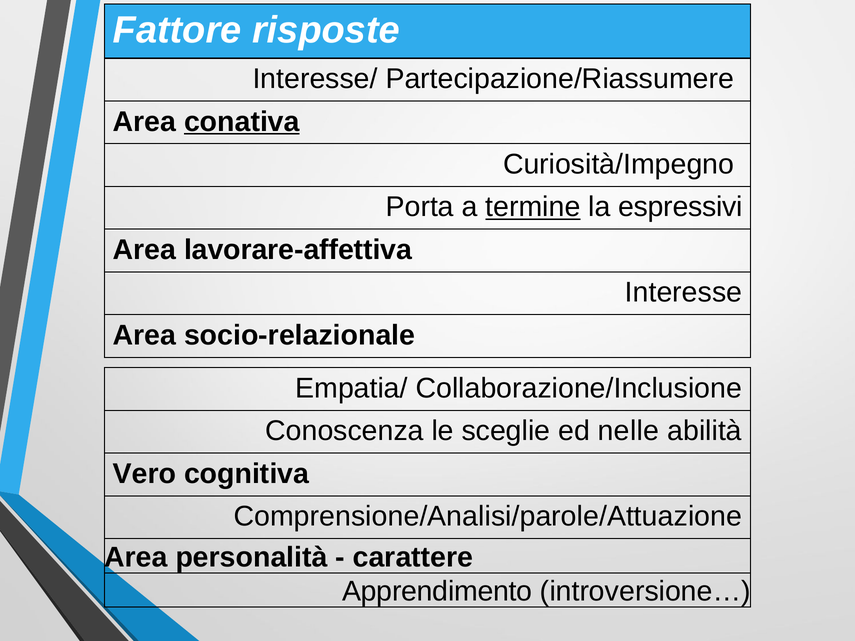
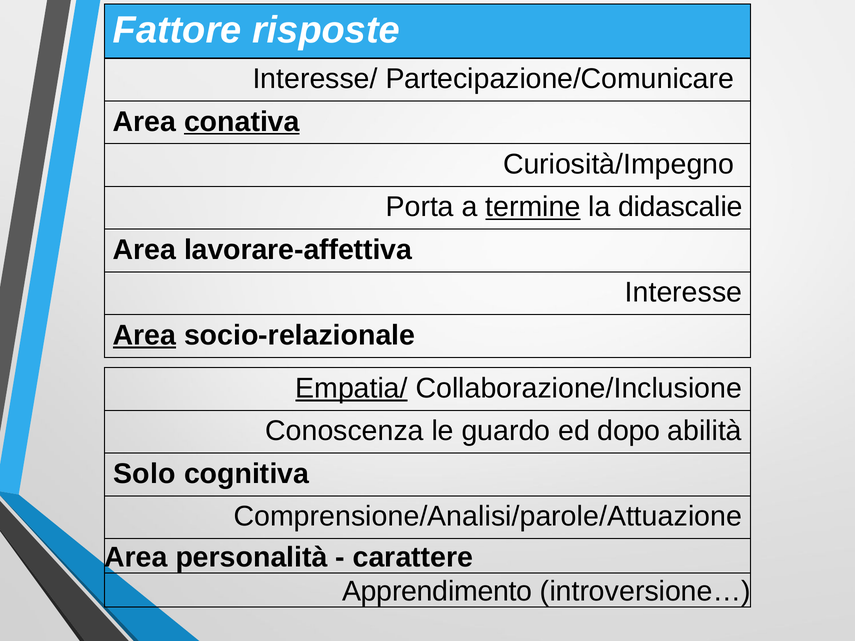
Partecipazione/Riassumere: Partecipazione/Riassumere -> Partecipazione/Comunicare (560, 79)
espressivi: espressivi -> didascalie (680, 207)
Area underline: none -> present (145, 335)
Empatia/ underline: none -> present (352, 388)
sceglie: sceglie -> guardo (506, 431)
nelle: nelle -> dopo (629, 431)
Vero: Vero -> Solo (144, 474)
